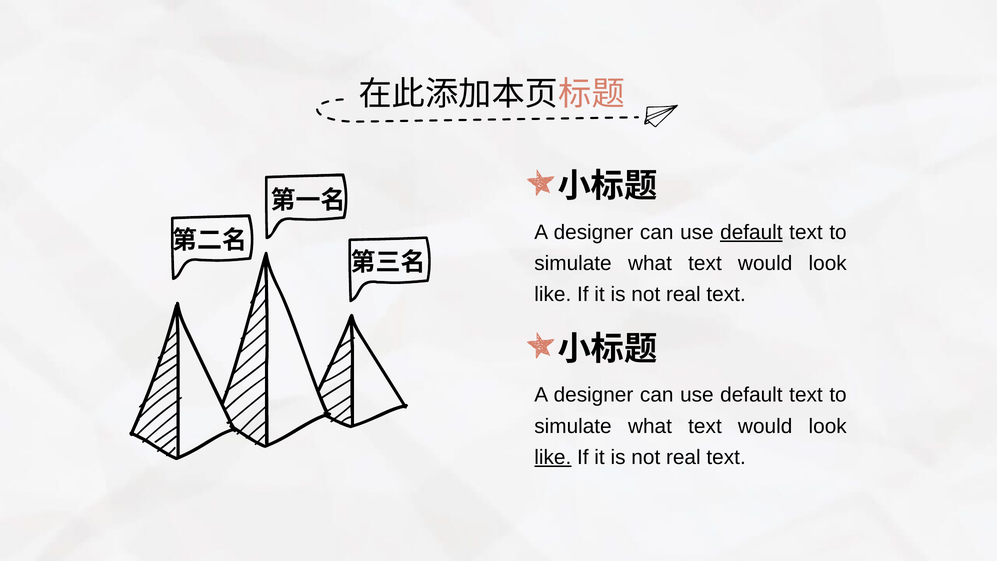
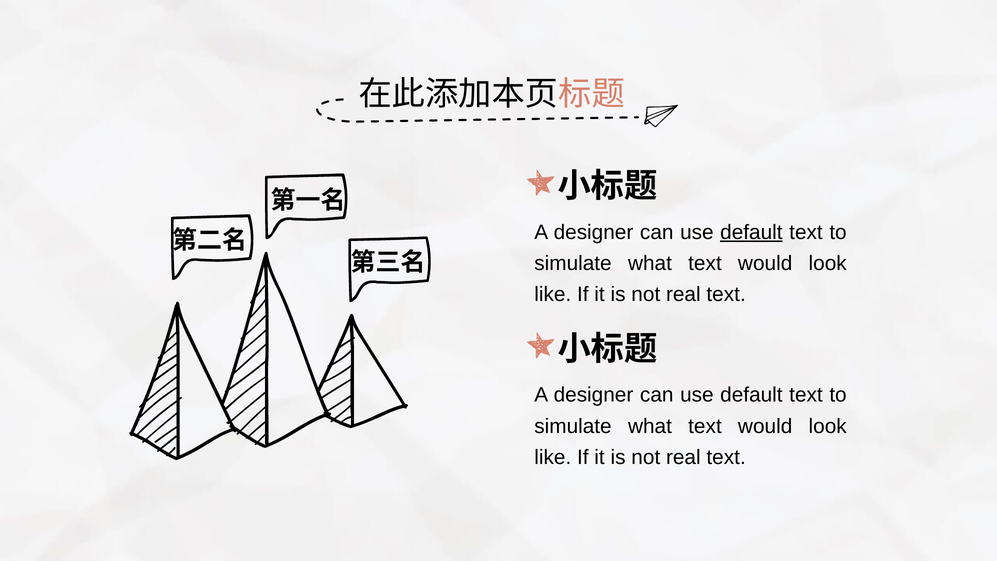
like underline: present -> none (553, 457)
